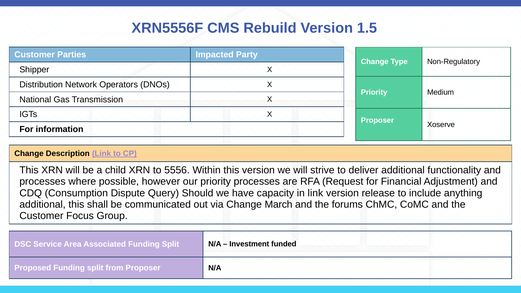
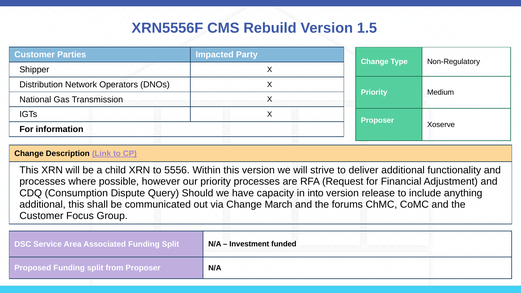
in link: link -> into (316, 193)
